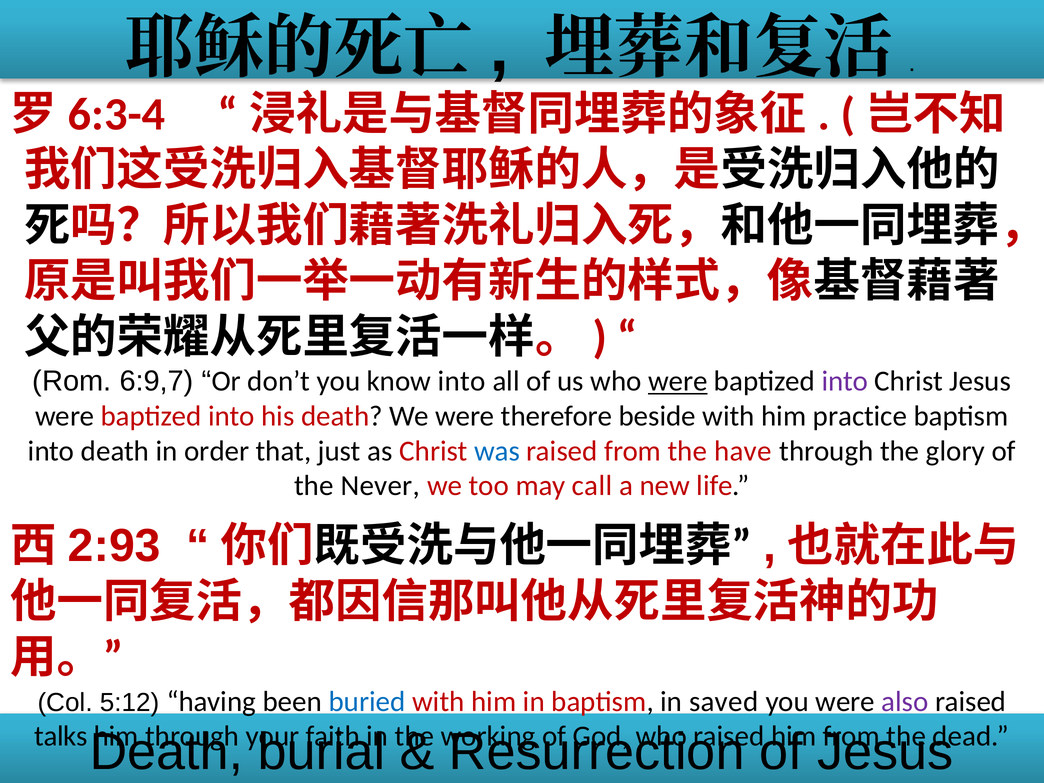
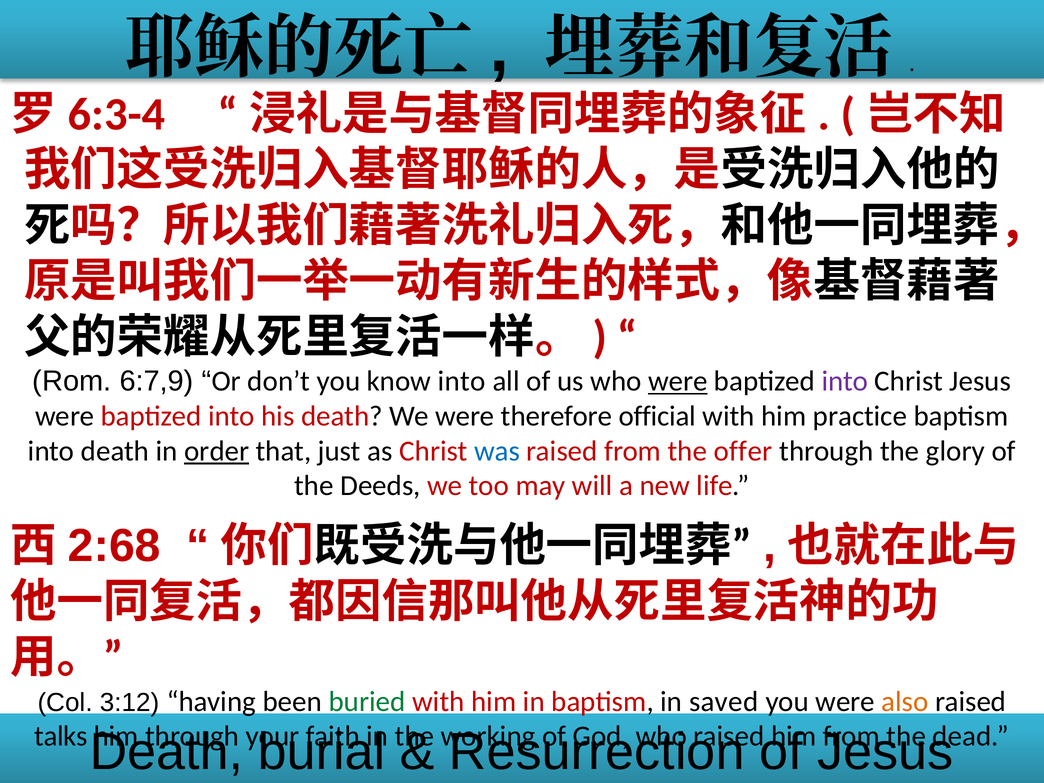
6:9,7: 6:9,7 -> 6:7,9 (157, 381)
beside: beside -> official (657, 416)
order underline: none -> present (217, 451)
have: have -> offer (743, 451)
Never: Never -> Deeds (380, 486)
call: call -> will (592, 486)
2:93: 2:93 -> 2:68 (114, 546)
5:12: 5:12 -> 3:12 (130, 702)
buried colour: blue -> green (367, 702)
also colour: purple -> orange (905, 702)
